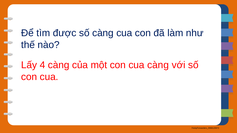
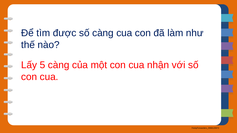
4: 4 -> 5 (42, 65)
cua càng: càng -> nhận (158, 65)
